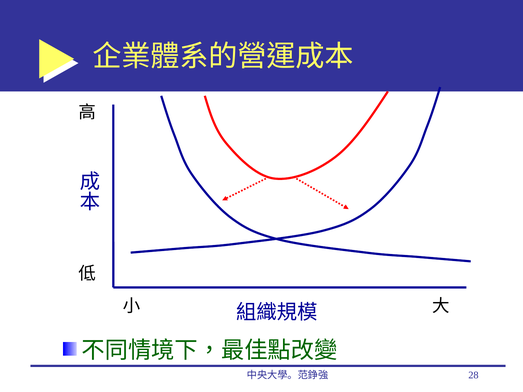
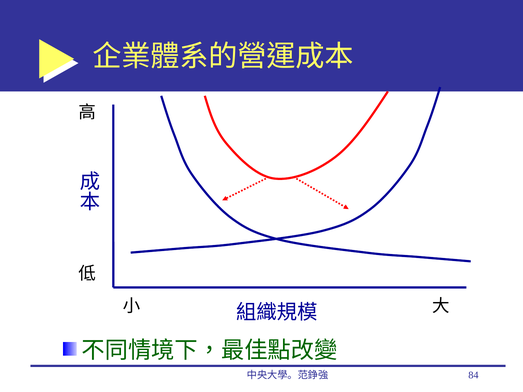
28: 28 -> 84 (473, 376)
